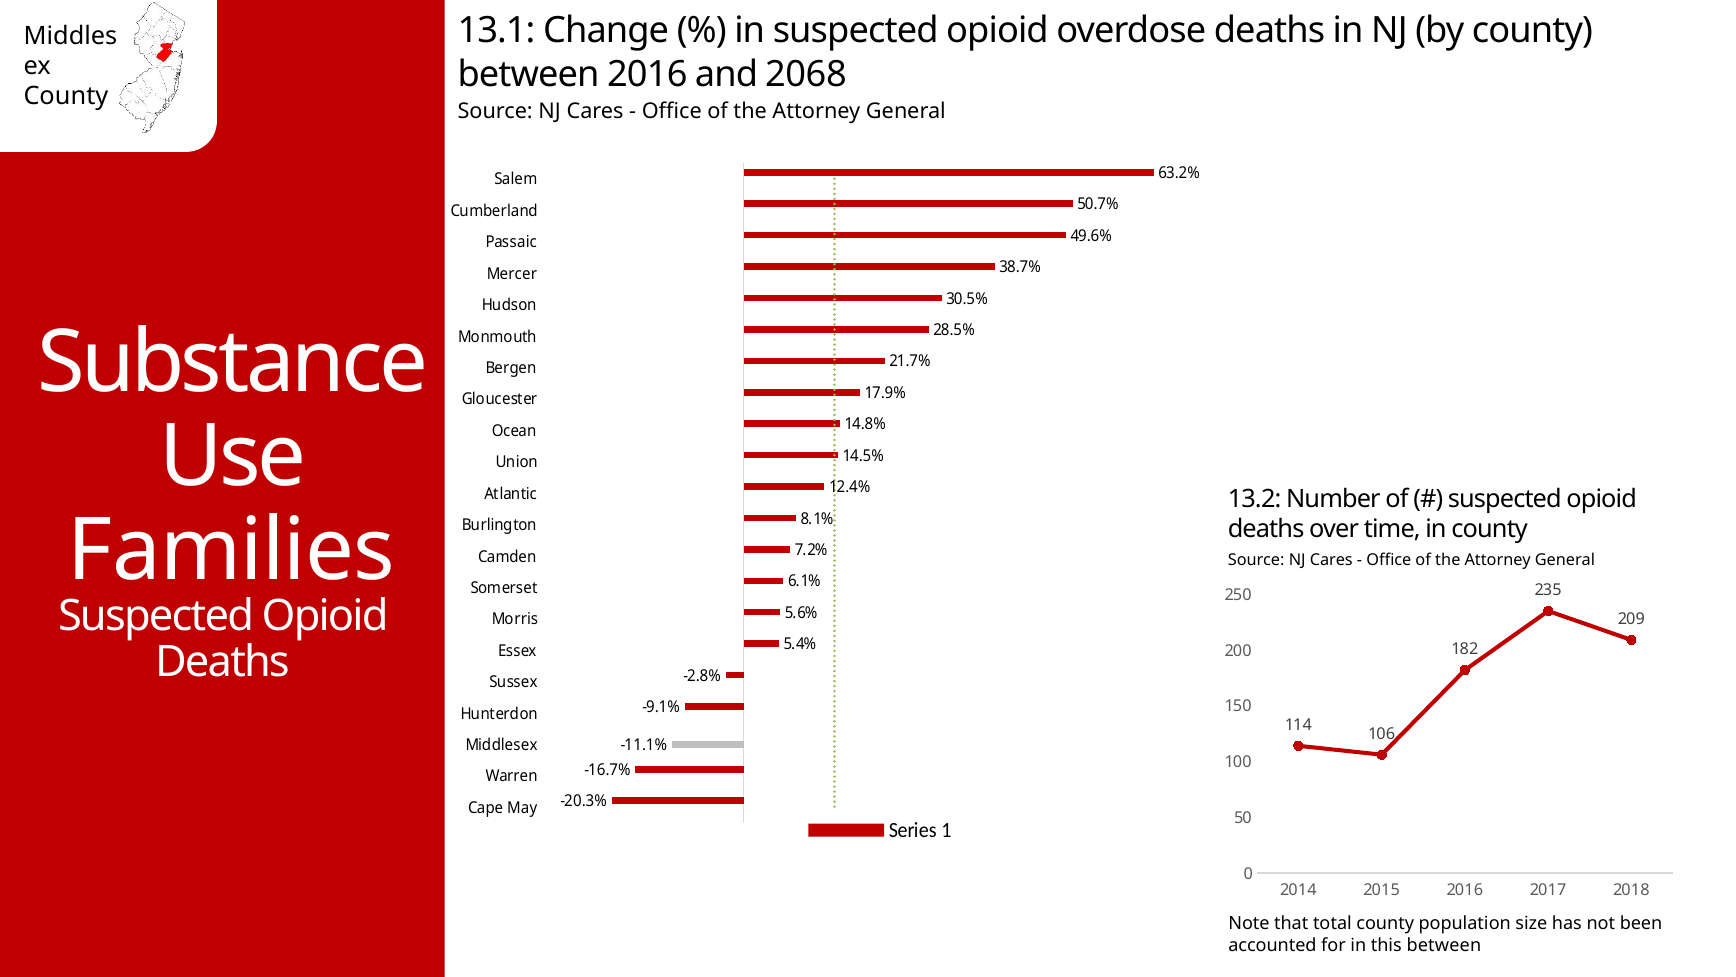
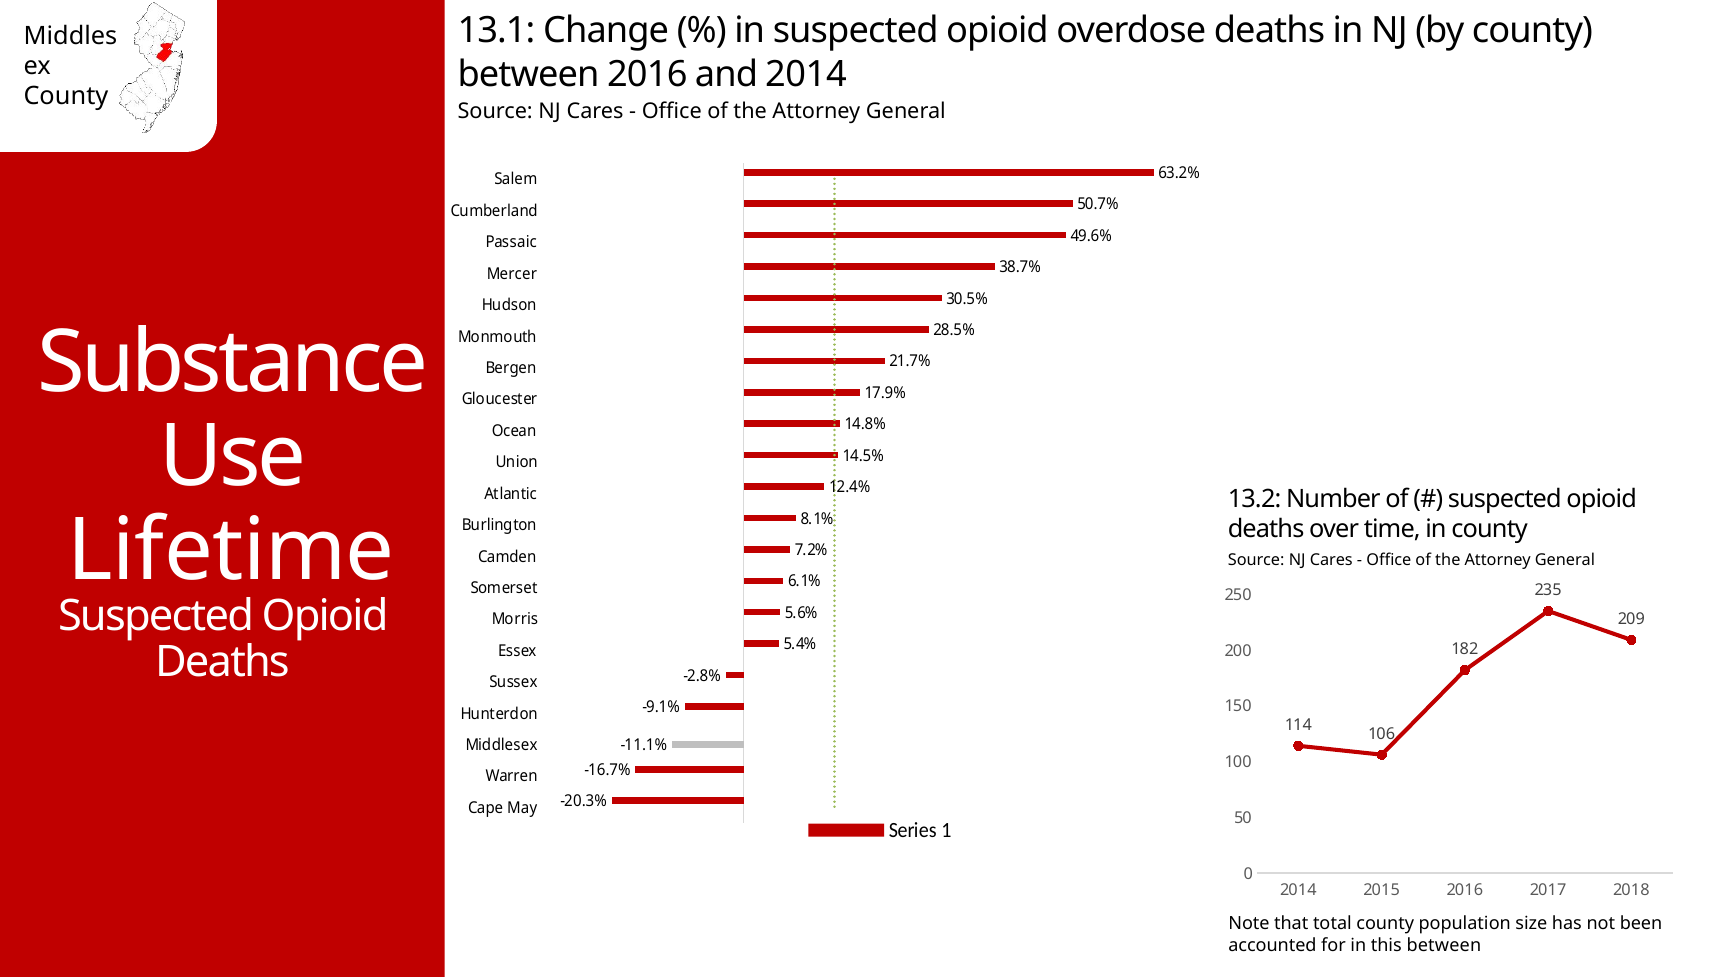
and 2068: 2068 -> 2014 (806, 74)
Families: Families -> Lifetime (231, 550)
